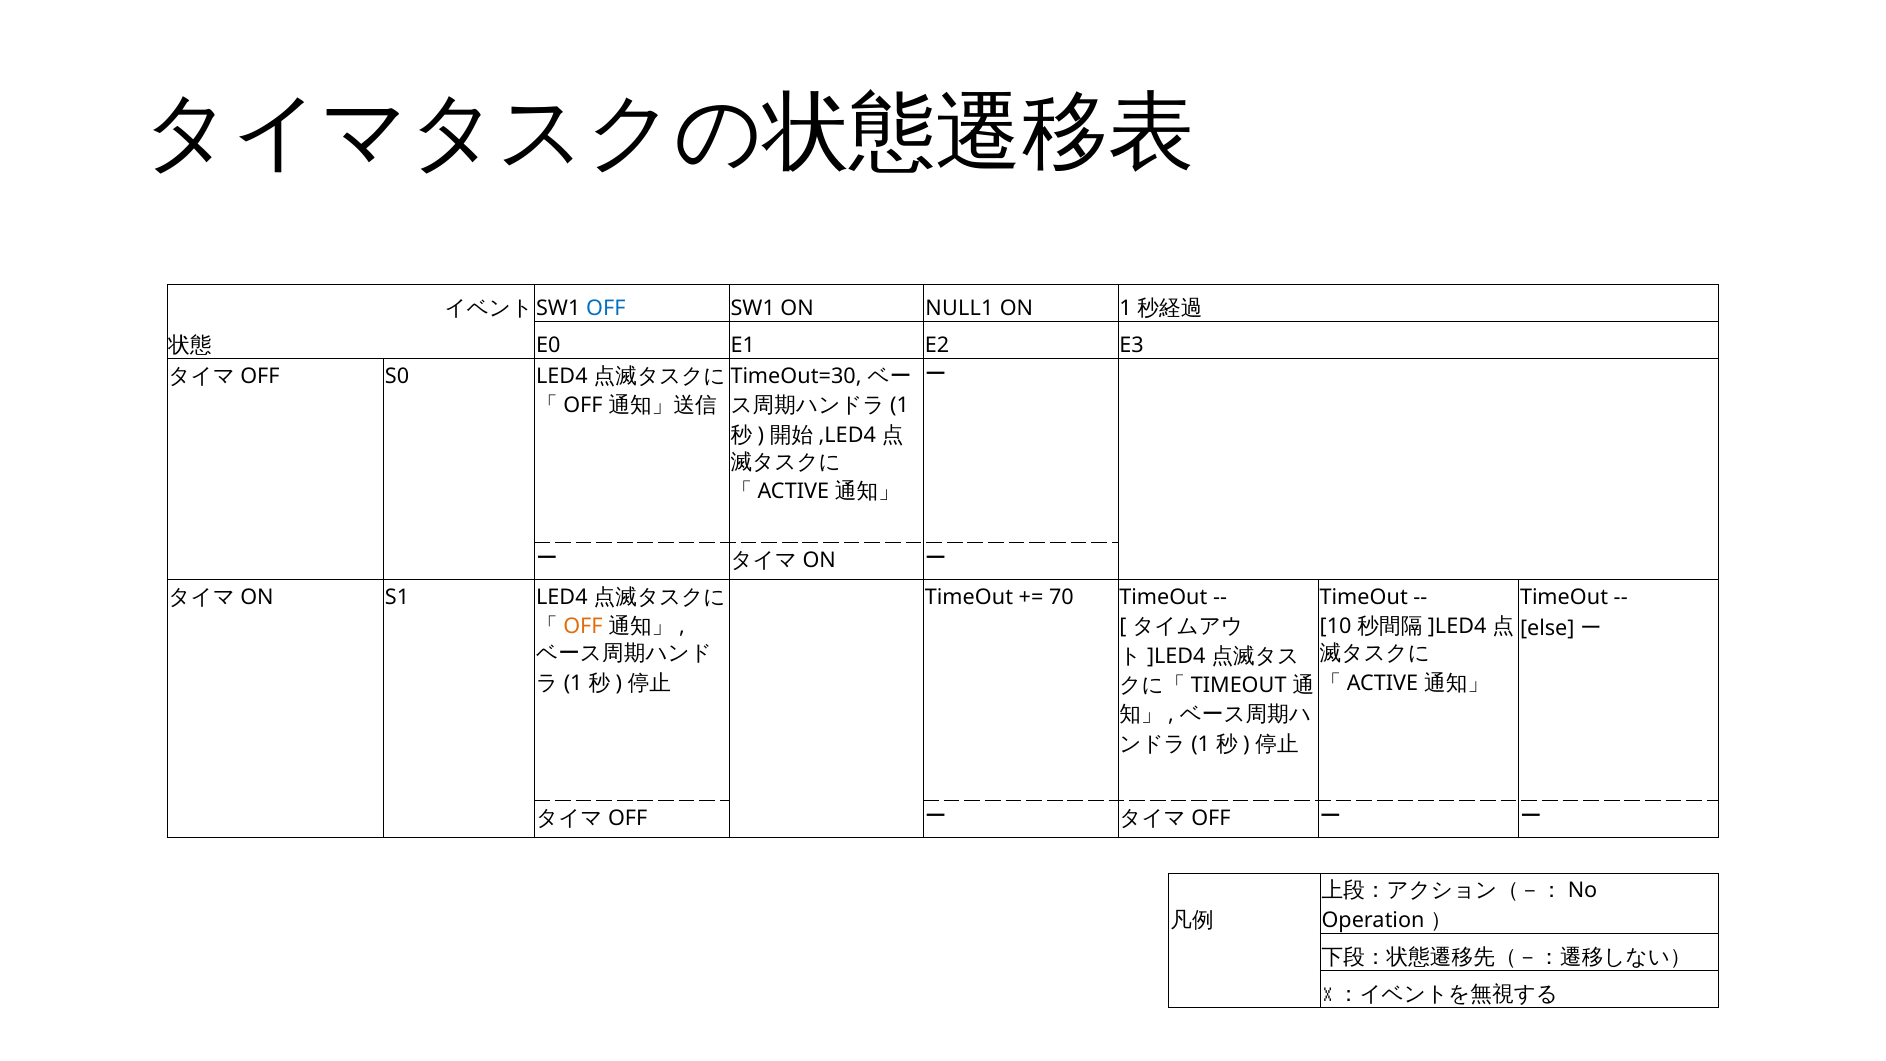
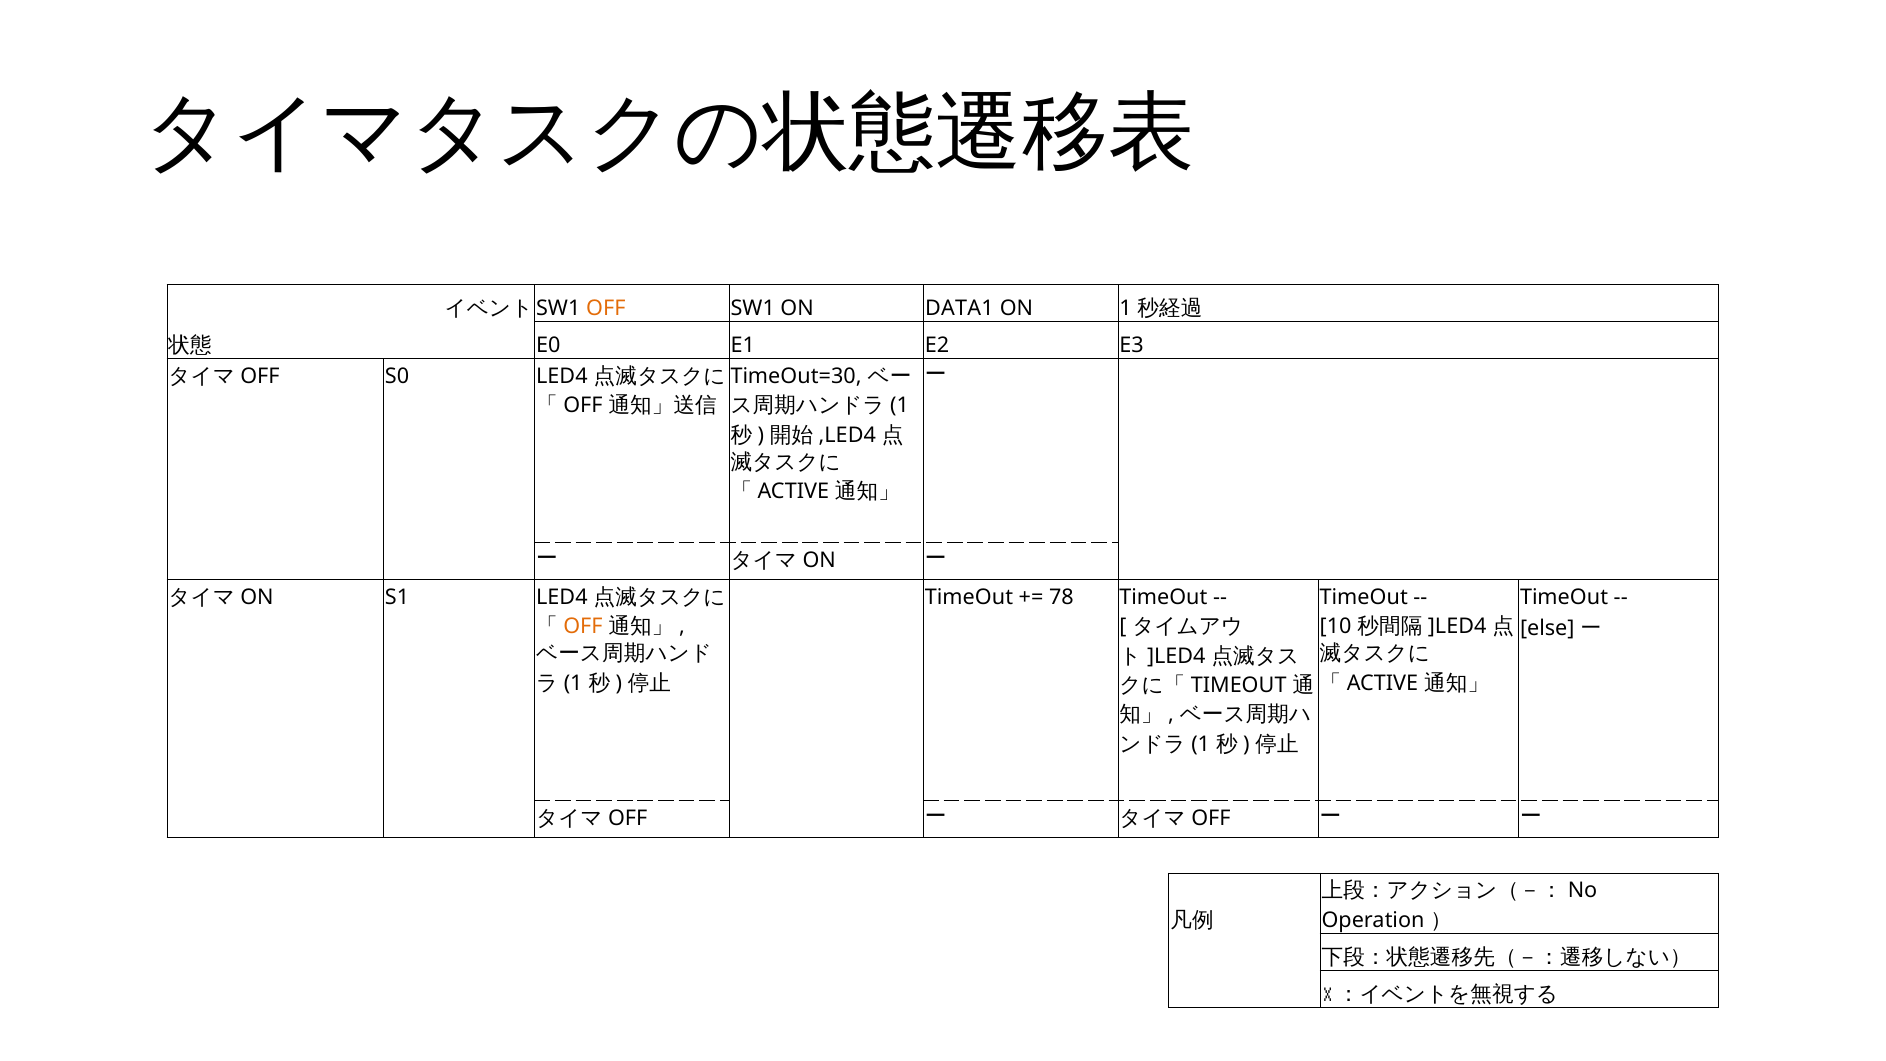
OFF colour: blue -> orange (606, 308)
NULL1: NULL1 -> DATA1 (959, 308)
70: 70 -> 78 (1061, 597)
